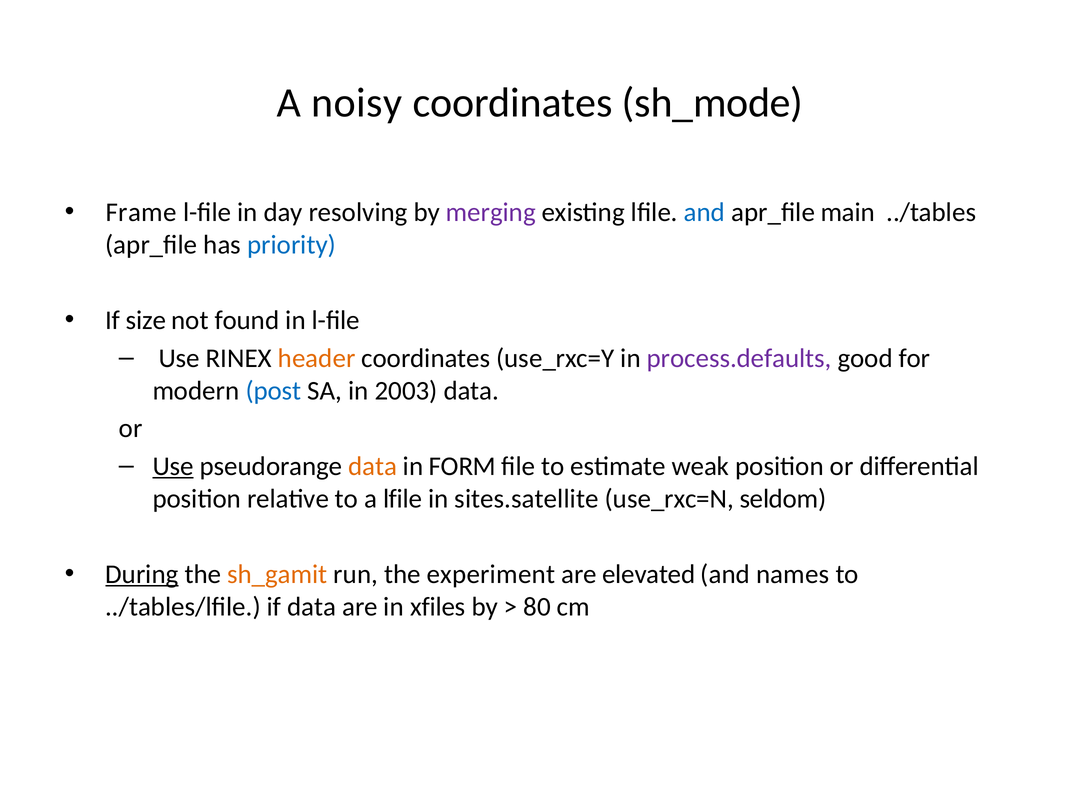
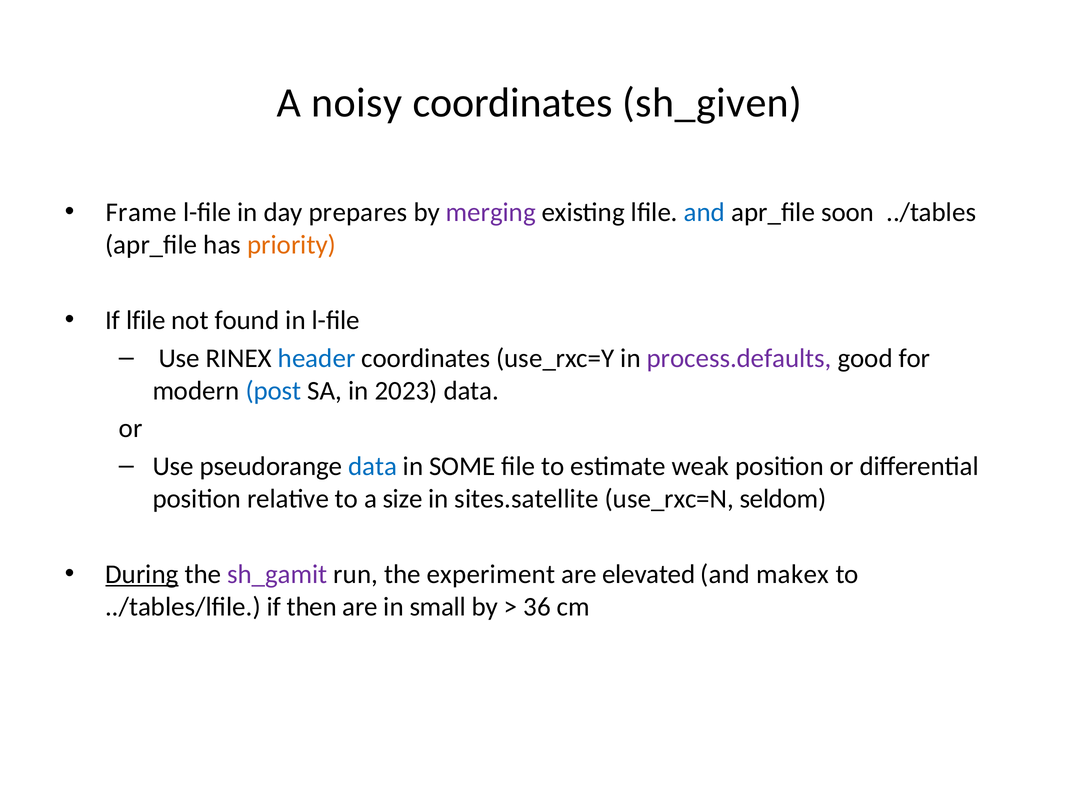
sh_mode: sh_mode -> sh_given (712, 103)
resolving: resolving -> prepares (358, 212)
main: main -> soon (848, 212)
priority colour: blue -> orange (292, 245)
If size: size -> lfile (146, 320)
header colour: orange -> blue (317, 358)
2003: 2003 -> 2023 (406, 391)
Use underline: present -> none (173, 466)
data colour: orange -> blue (373, 466)
FORM: FORM -> SOME (462, 466)
a lfile: lfile -> size (403, 499)
sh_gamit colour: orange -> purple (277, 574)
names: names -> makex (793, 574)
if data: data -> then (312, 607)
xfiles: xfiles -> small (438, 607)
80: 80 -> 36 (537, 607)
